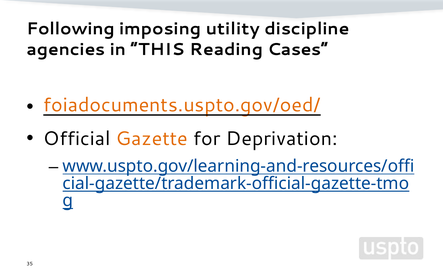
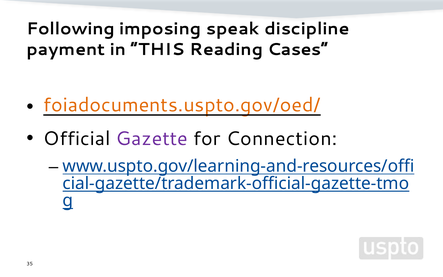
utility: utility -> speak (233, 29)
agencies: agencies -> payment (66, 49)
Gazette colour: orange -> purple (152, 138)
Deprivation: Deprivation -> Connection (282, 138)
